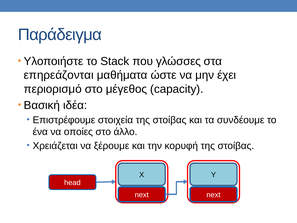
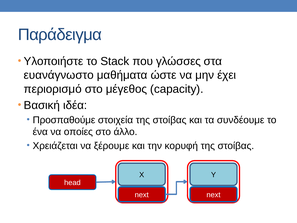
επηρεάζονται: επηρεάζονται -> ευανάγνωστο (59, 75)
Επιστρέφουμε: Επιστρέφουμε -> Προσπαθούμε (64, 120)
